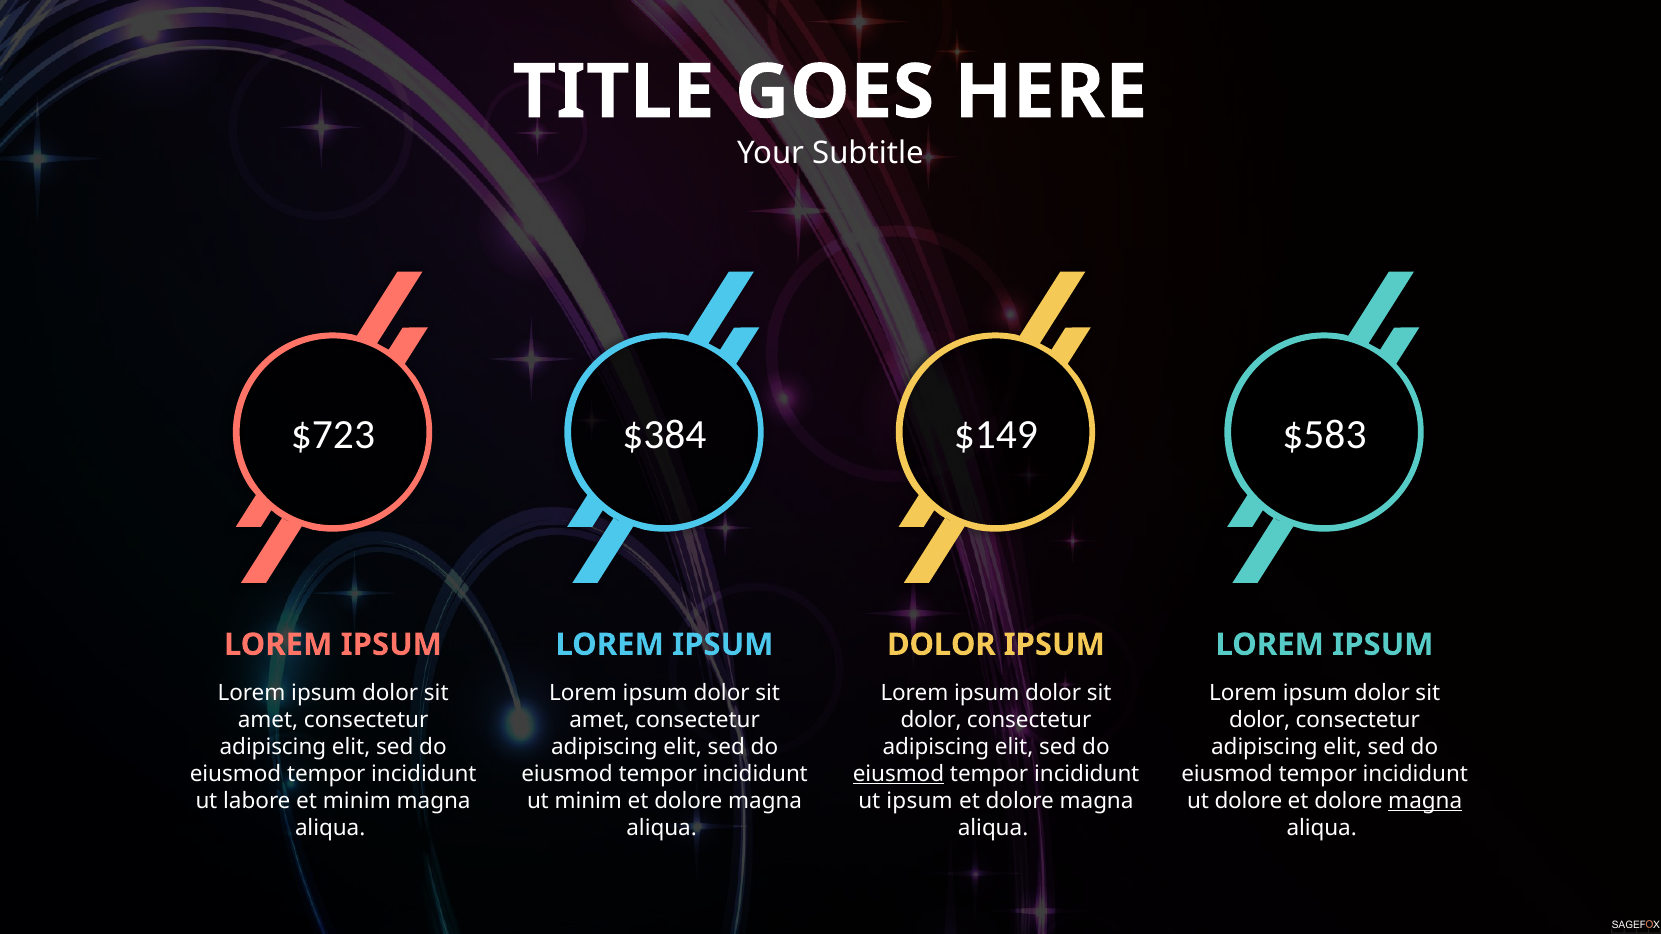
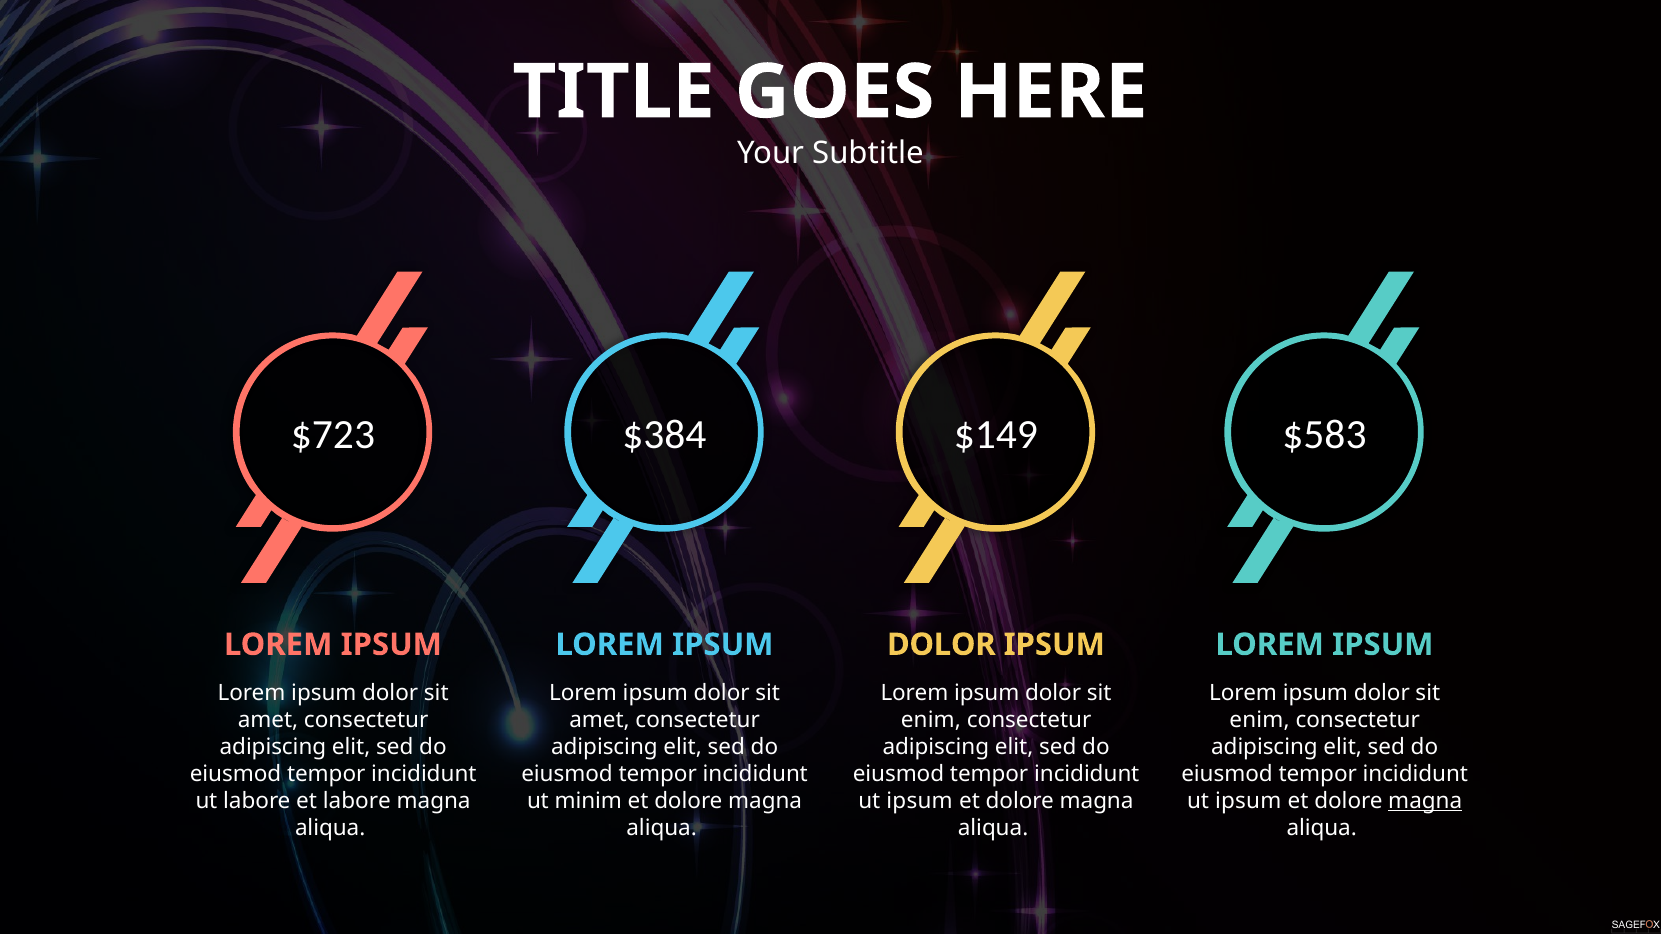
dolor: dolor -> enim (931, 720)
dolor: dolor -> enim (1260, 720)
eiusmod underline: present -> none (898, 774)
et minim: minim -> labore (357, 801)
dolore: dolore -> ipsum (1248, 801)
